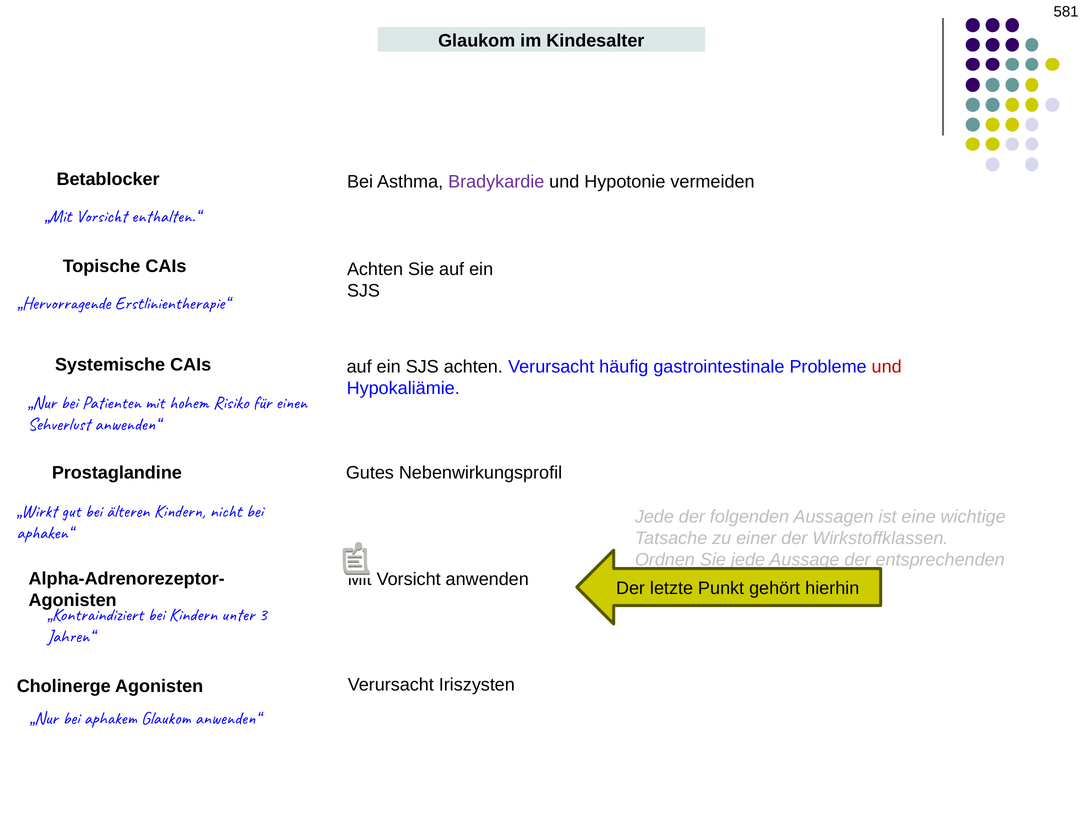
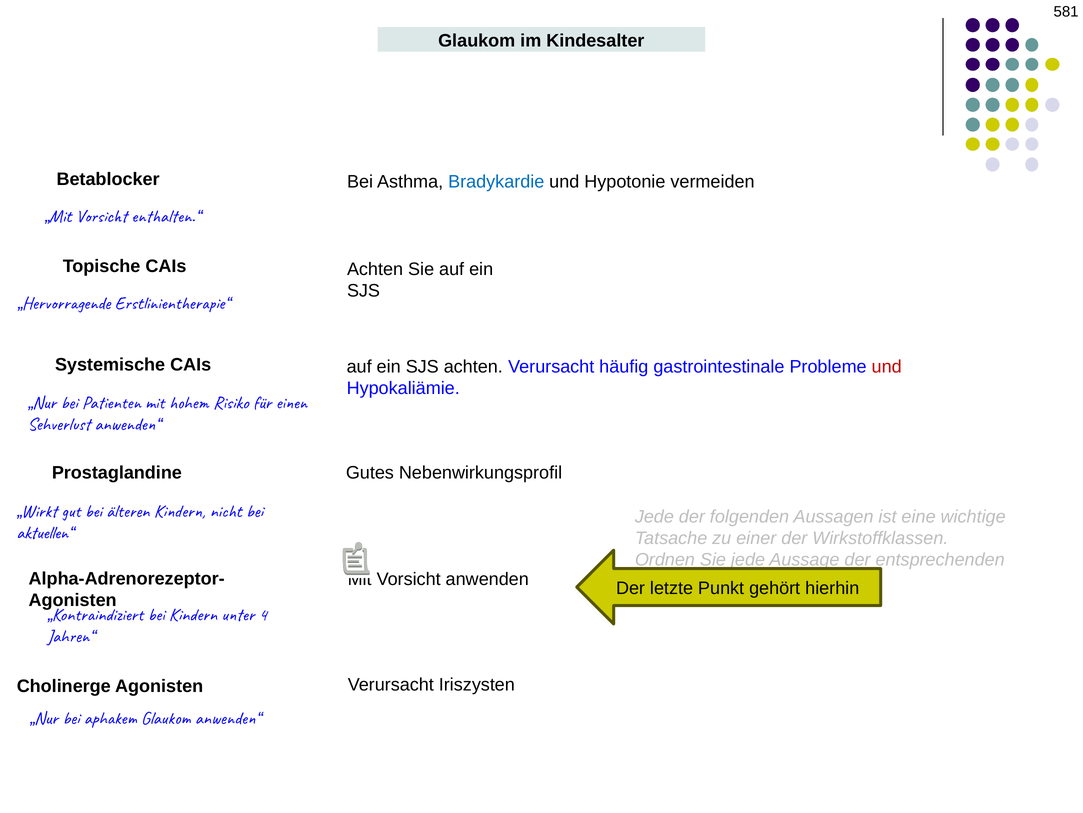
Bradykardie colour: purple -> blue (496, 182)
aphaken“: aphaken“ -> aktuellen“ (45, 533)
3: 3 -> 4 (263, 614)
